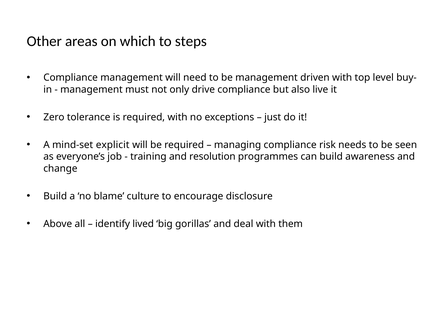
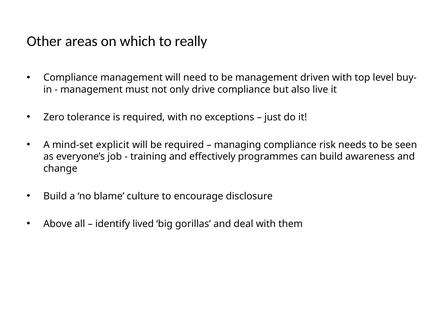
steps: steps -> really (191, 41)
resolution: resolution -> effectively (212, 157)
